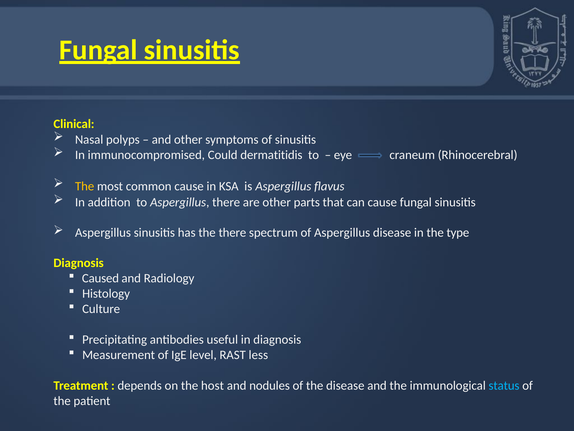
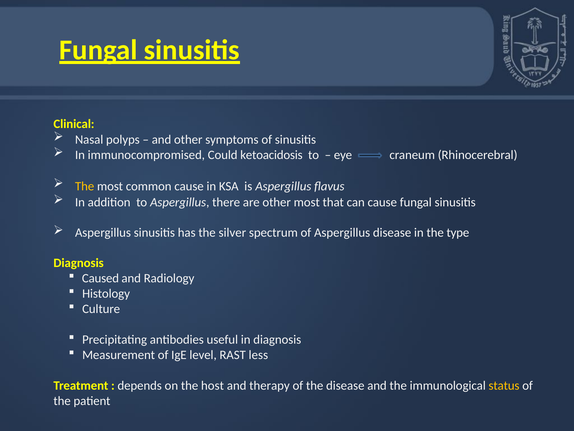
dermatitidis: dermatitidis -> ketoacidosis (271, 155)
other parts: parts -> most (307, 202)
the there: there -> silver (232, 232)
nodules: nodules -> therapy (269, 385)
status colour: light blue -> yellow (504, 385)
